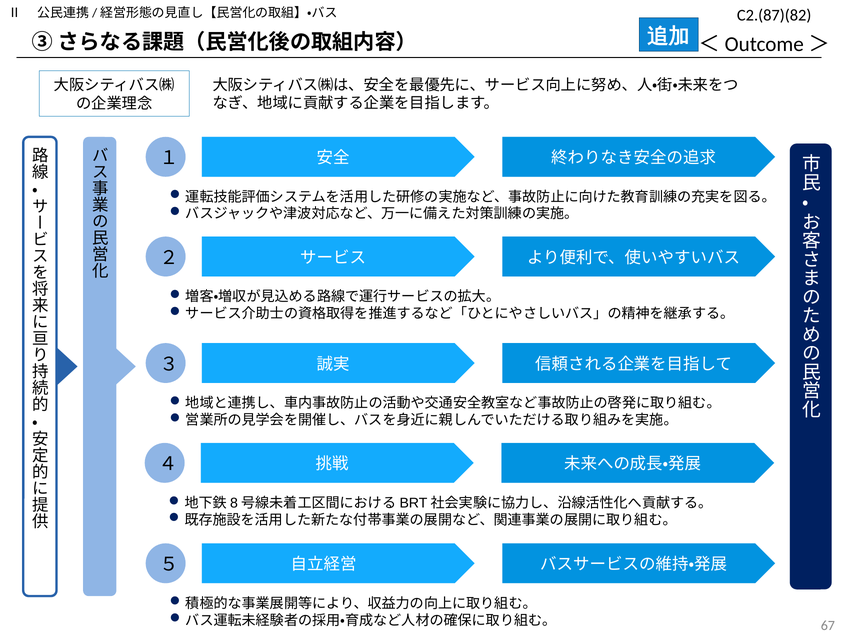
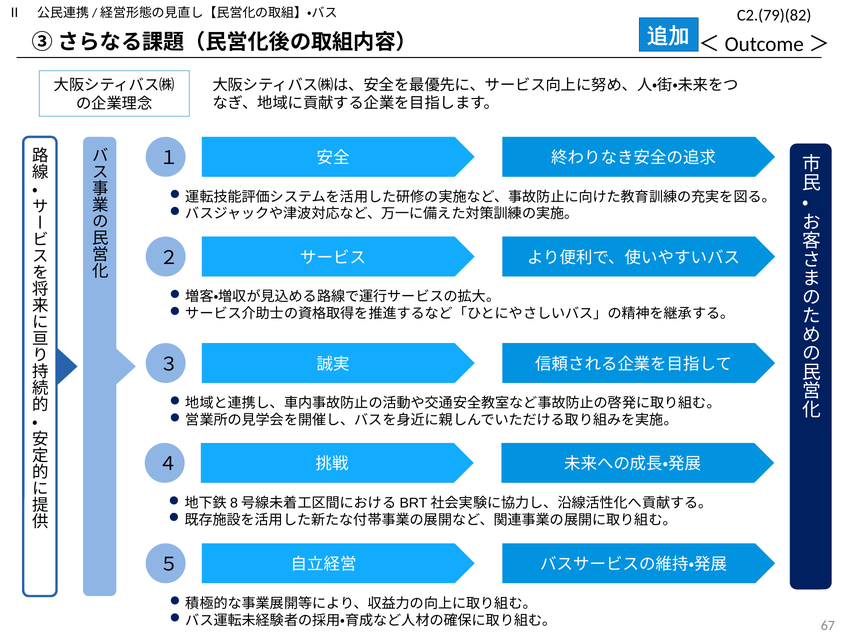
C2.(87)(82: C2.(87)(82 -> C2.(79)(82 (774, 15)
